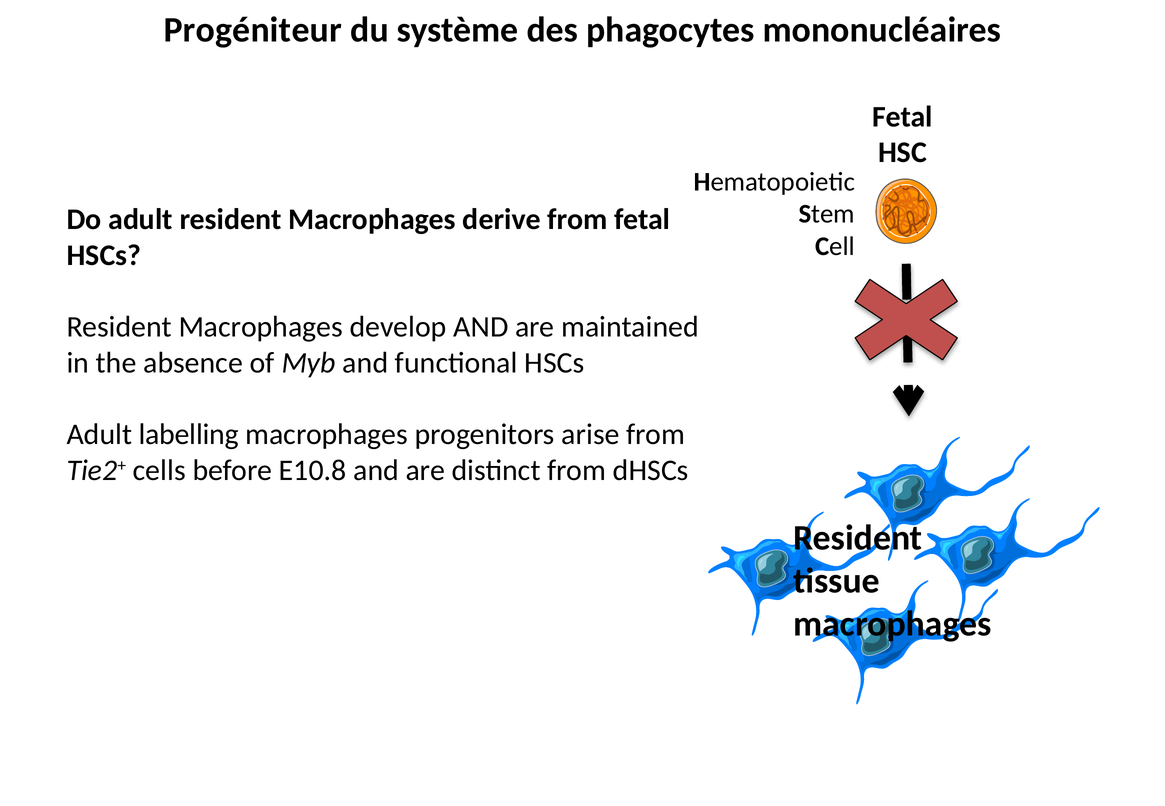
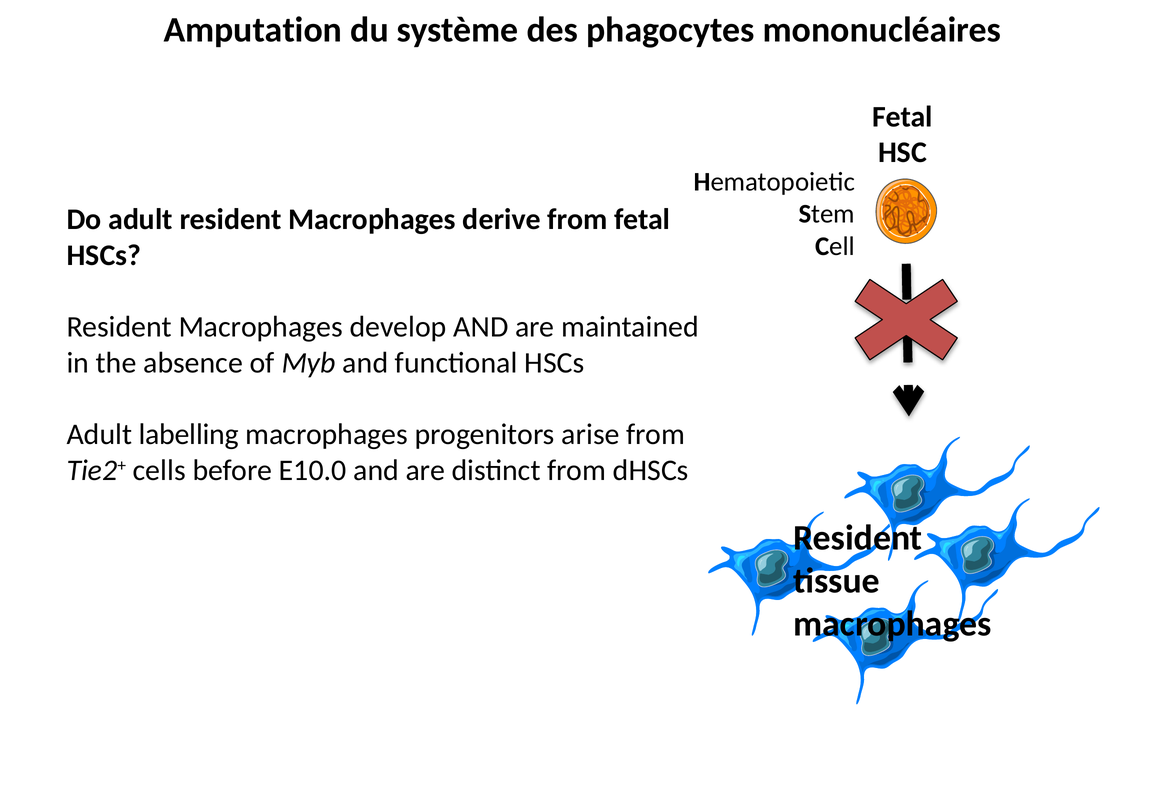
Progéniteur: Progéniteur -> Amputation (253, 30)
E10.8: E10.8 -> E10.0 (313, 471)
